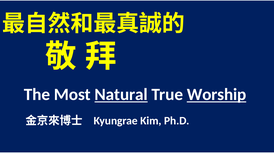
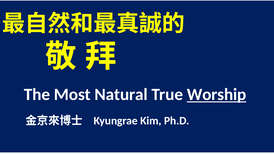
Natural underline: present -> none (121, 95)
